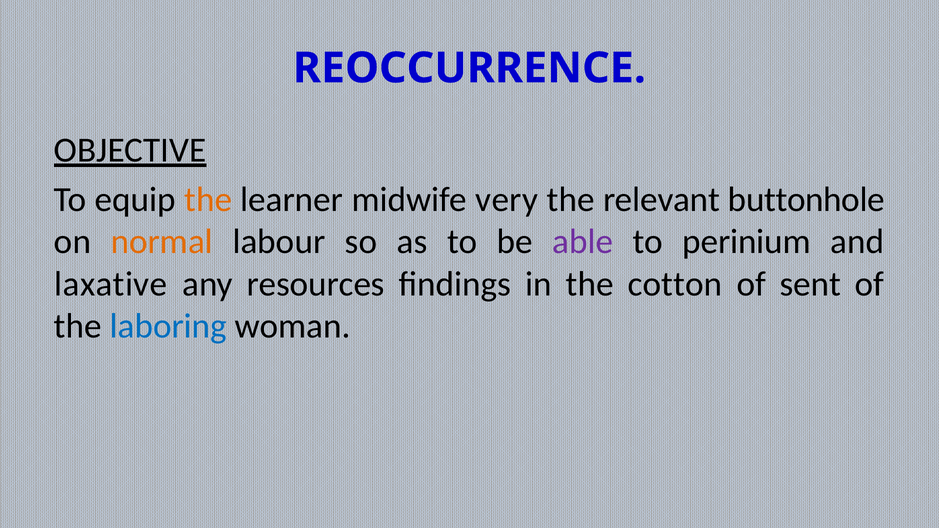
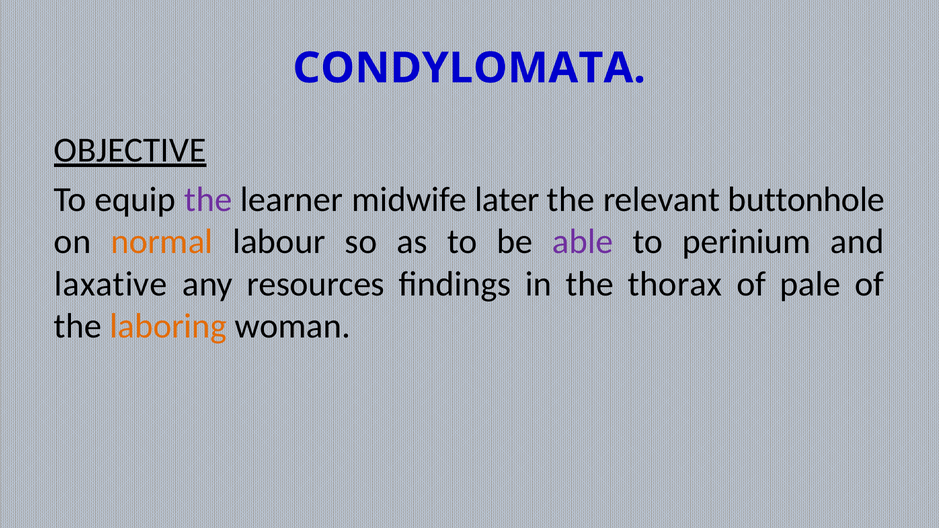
REOCCURRENCE: REOCCURRENCE -> CONDYLOMATA (469, 68)
the colour: orange -> purple (208, 200)
very: very -> later (507, 200)
cotton: cotton -> thorax (675, 284)
sent: sent -> pale (810, 284)
laboring colour: blue -> orange (168, 326)
